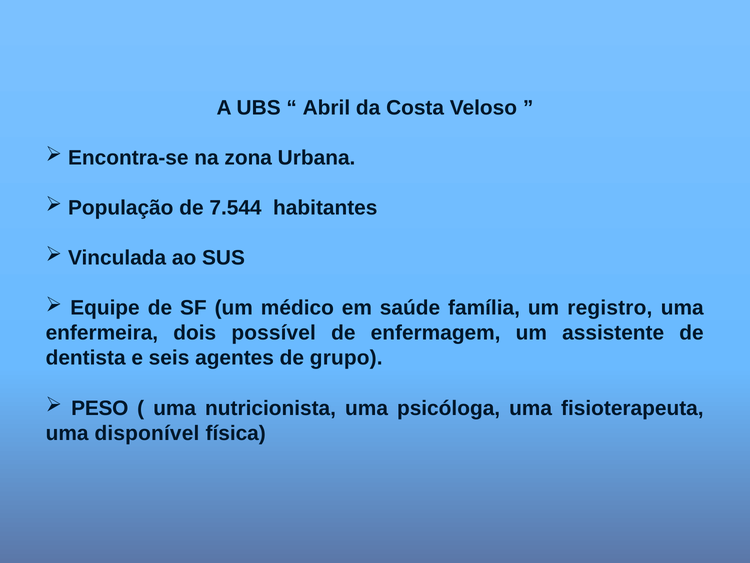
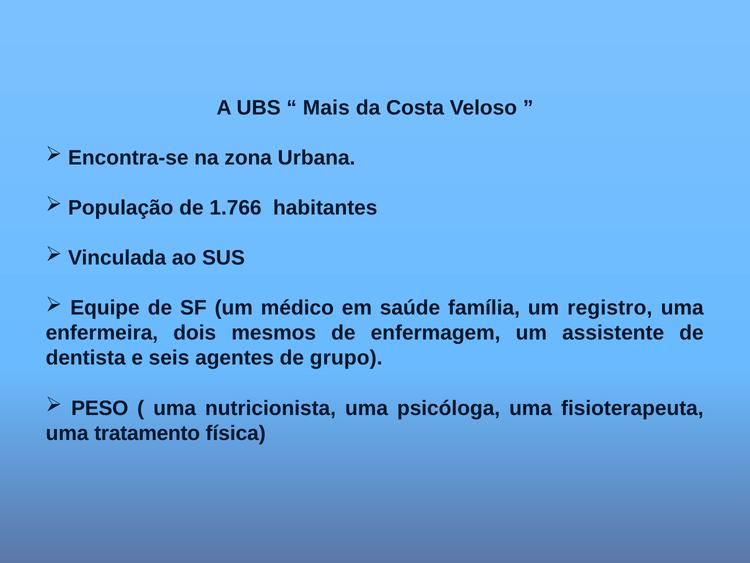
Abril: Abril -> Mais (326, 108)
7.544: 7.544 -> 1.766 (236, 208)
possível: possível -> mesmos (274, 333)
disponível: disponível -> tratamento (147, 433)
